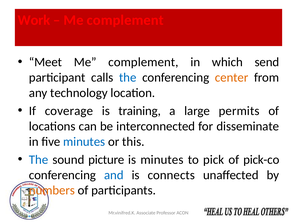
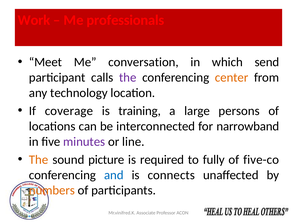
complement: complement -> professionals (125, 20)
Meet Me complement: complement -> conversation (143, 62)
the colour: blue -> purple (128, 77)
permits: permits -> persons (239, 111)
disseminate: disseminate -> narrowband (248, 126)
minutes colour: blue -> purple (84, 141)
this: this -> line (133, 141)
The colour: blue -> orange (39, 159)
is minutes: minutes -> required (162, 159)
pick: pick -> fully (214, 159)
pick-co: pick-co -> five-co (261, 159)
